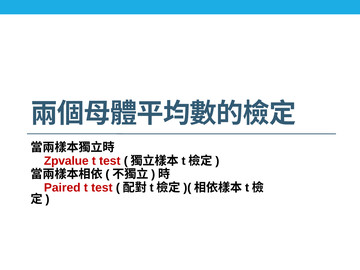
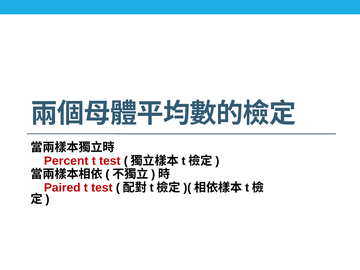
Zpvalue: Zpvalue -> Percent (66, 161)
